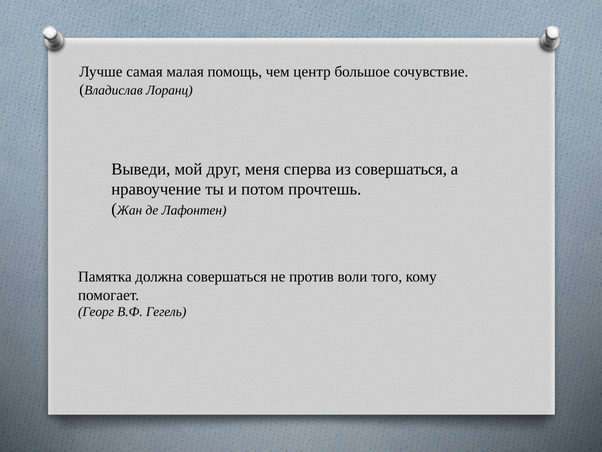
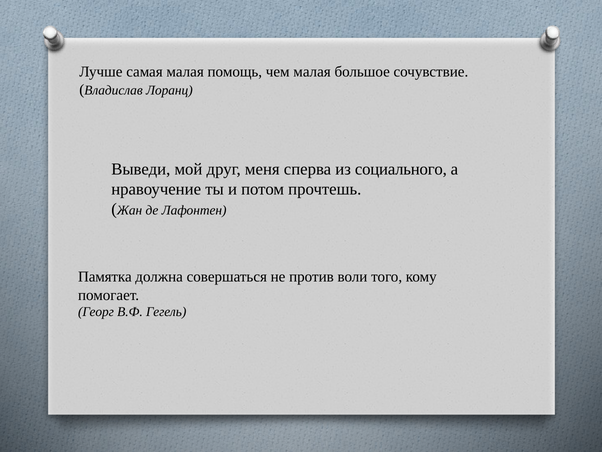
чем центр: центр -> малая (312, 72)
из совершаться: совершаться -> социального (401, 169)
